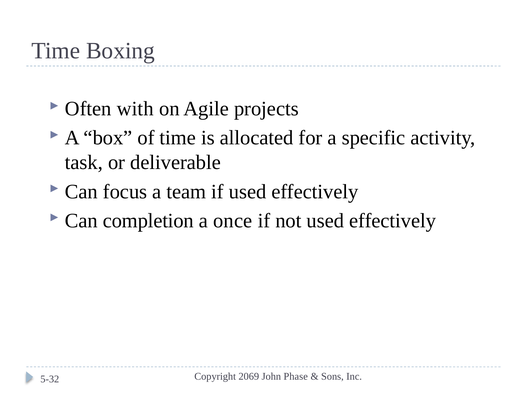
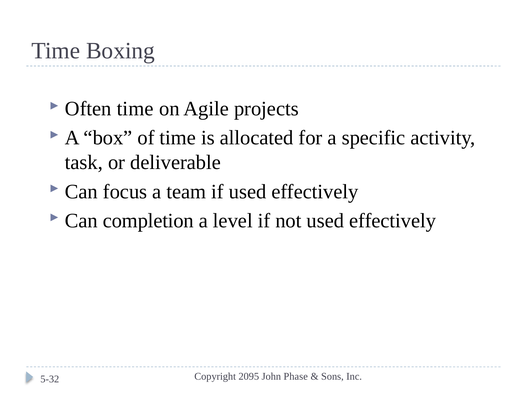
Often with: with -> time (135, 109)
once: once -> level (233, 220)
2069: 2069 -> 2095 (249, 376)
